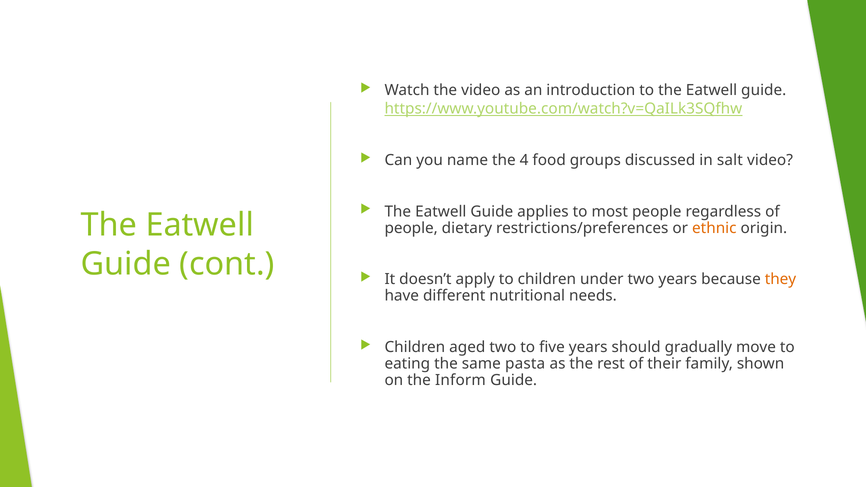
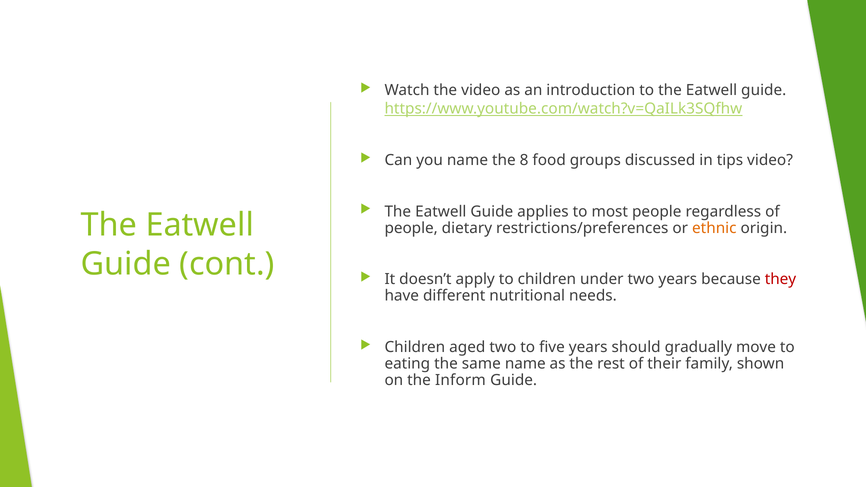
4: 4 -> 8 (524, 160)
salt: salt -> tips (730, 160)
they colour: orange -> red (780, 279)
same pasta: pasta -> name (525, 364)
